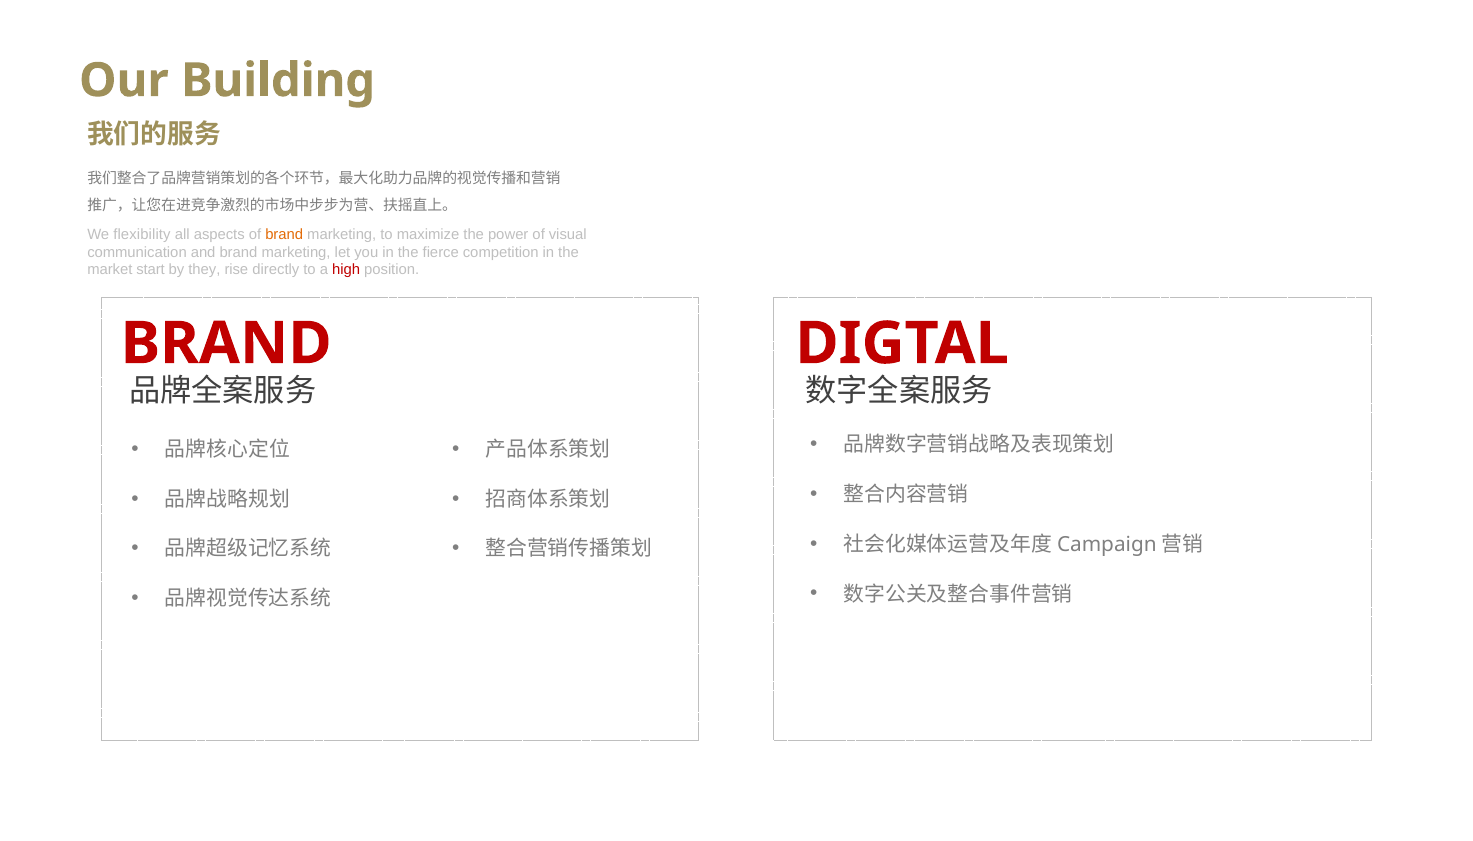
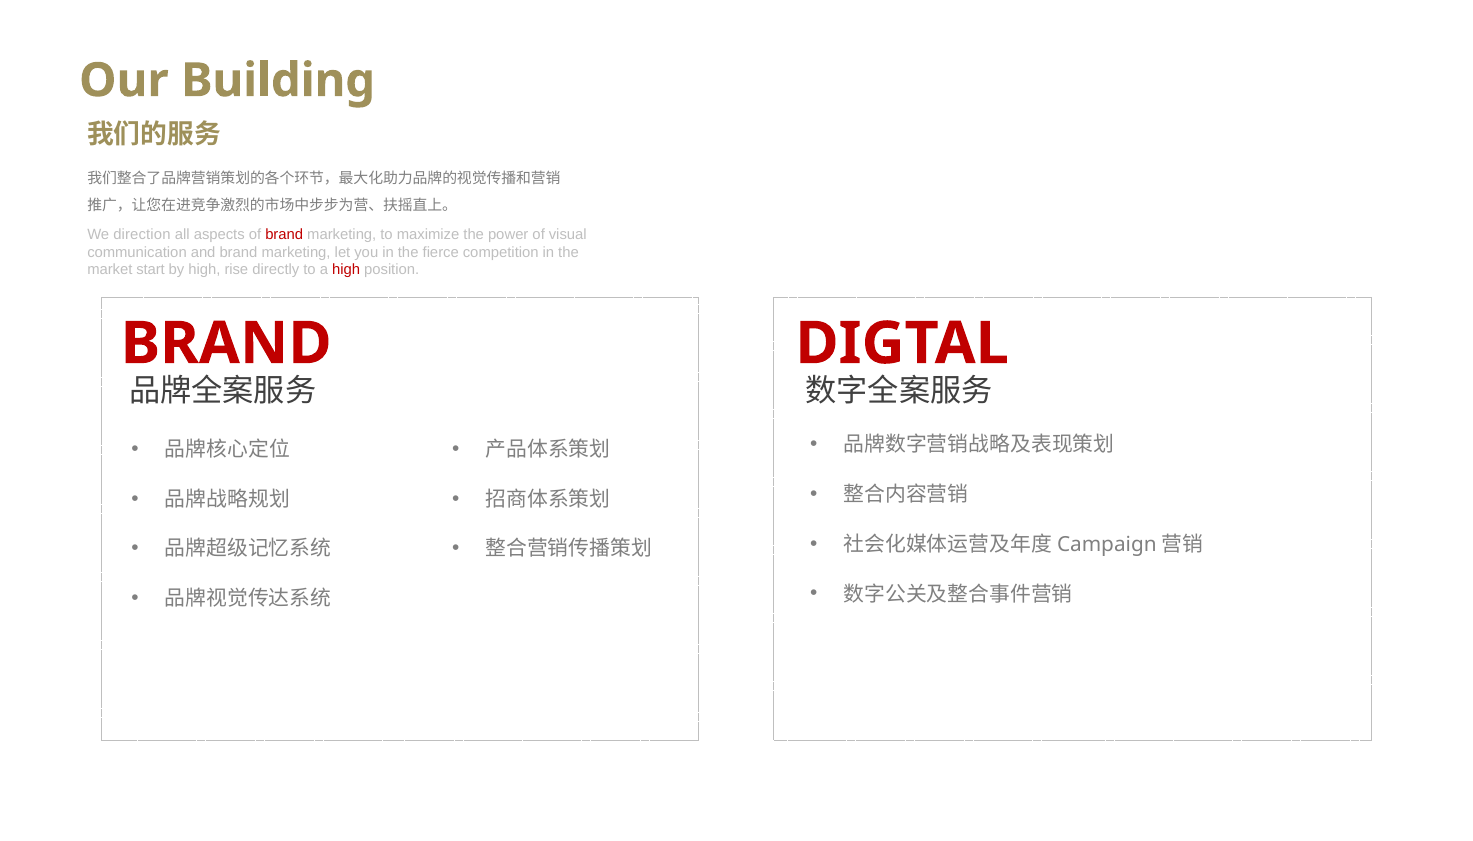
flexibility: flexibility -> direction (142, 235)
brand colour: orange -> red (284, 235)
by they: they -> high (204, 270)
